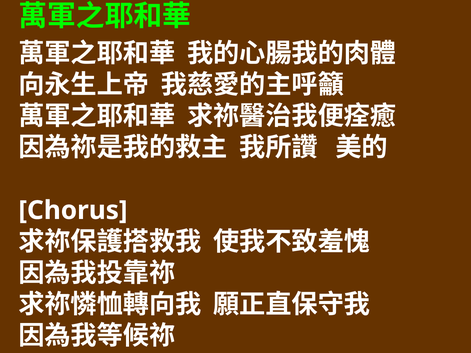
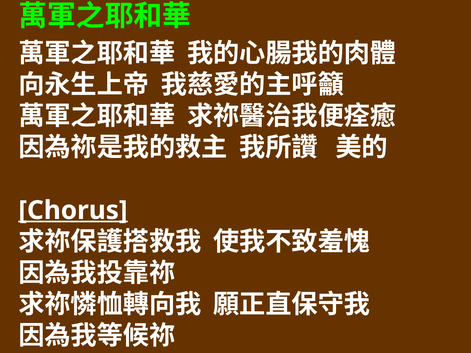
Chorus underline: none -> present (73, 211)
